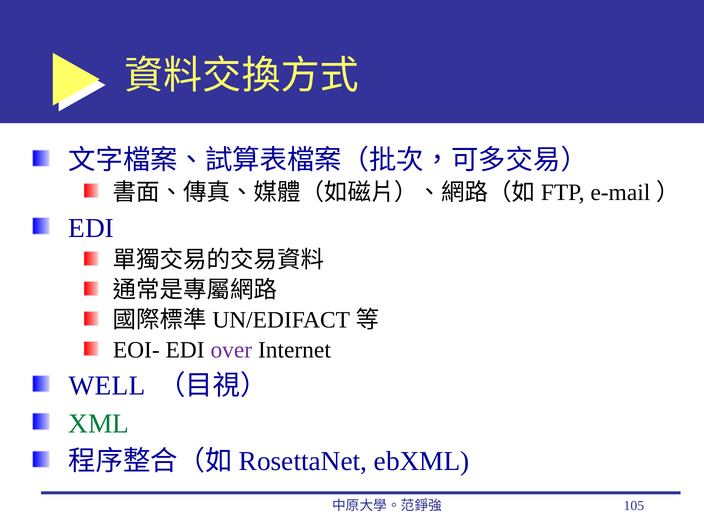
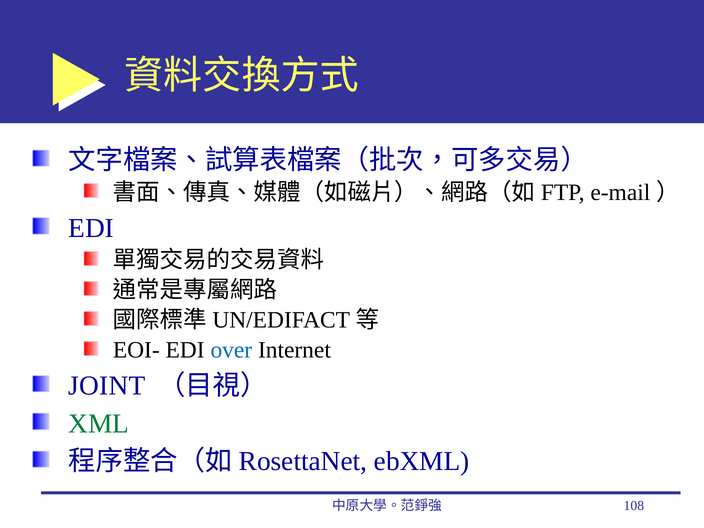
over colour: purple -> blue (231, 350)
WELL: WELL -> JOINT (107, 386)
105: 105 -> 108 (634, 505)
